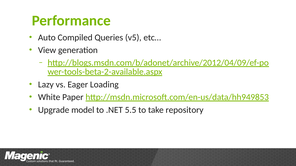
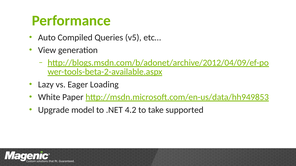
5.5: 5.5 -> 4.2 (131, 110)
repository: repository -> supported (185, 110)
